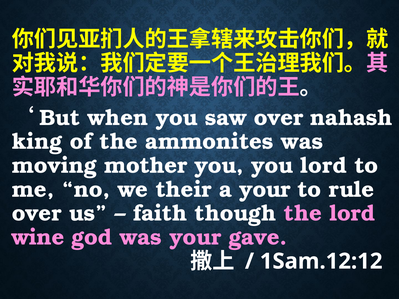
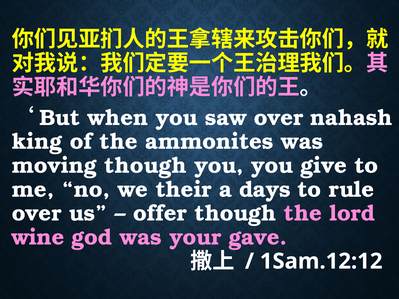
moving mother: mother -> though (145, 166)
you lord: lord -> give (324, 166)
a your: your -> days (265, 190)
faith: faith -> offer (160, 214)
